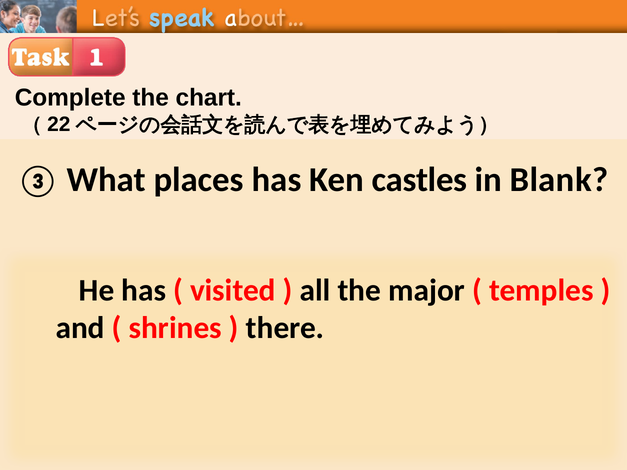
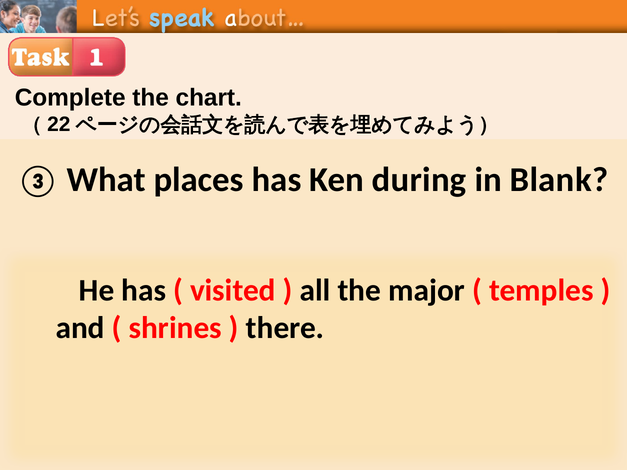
castles: castles -> during (419, 180)
